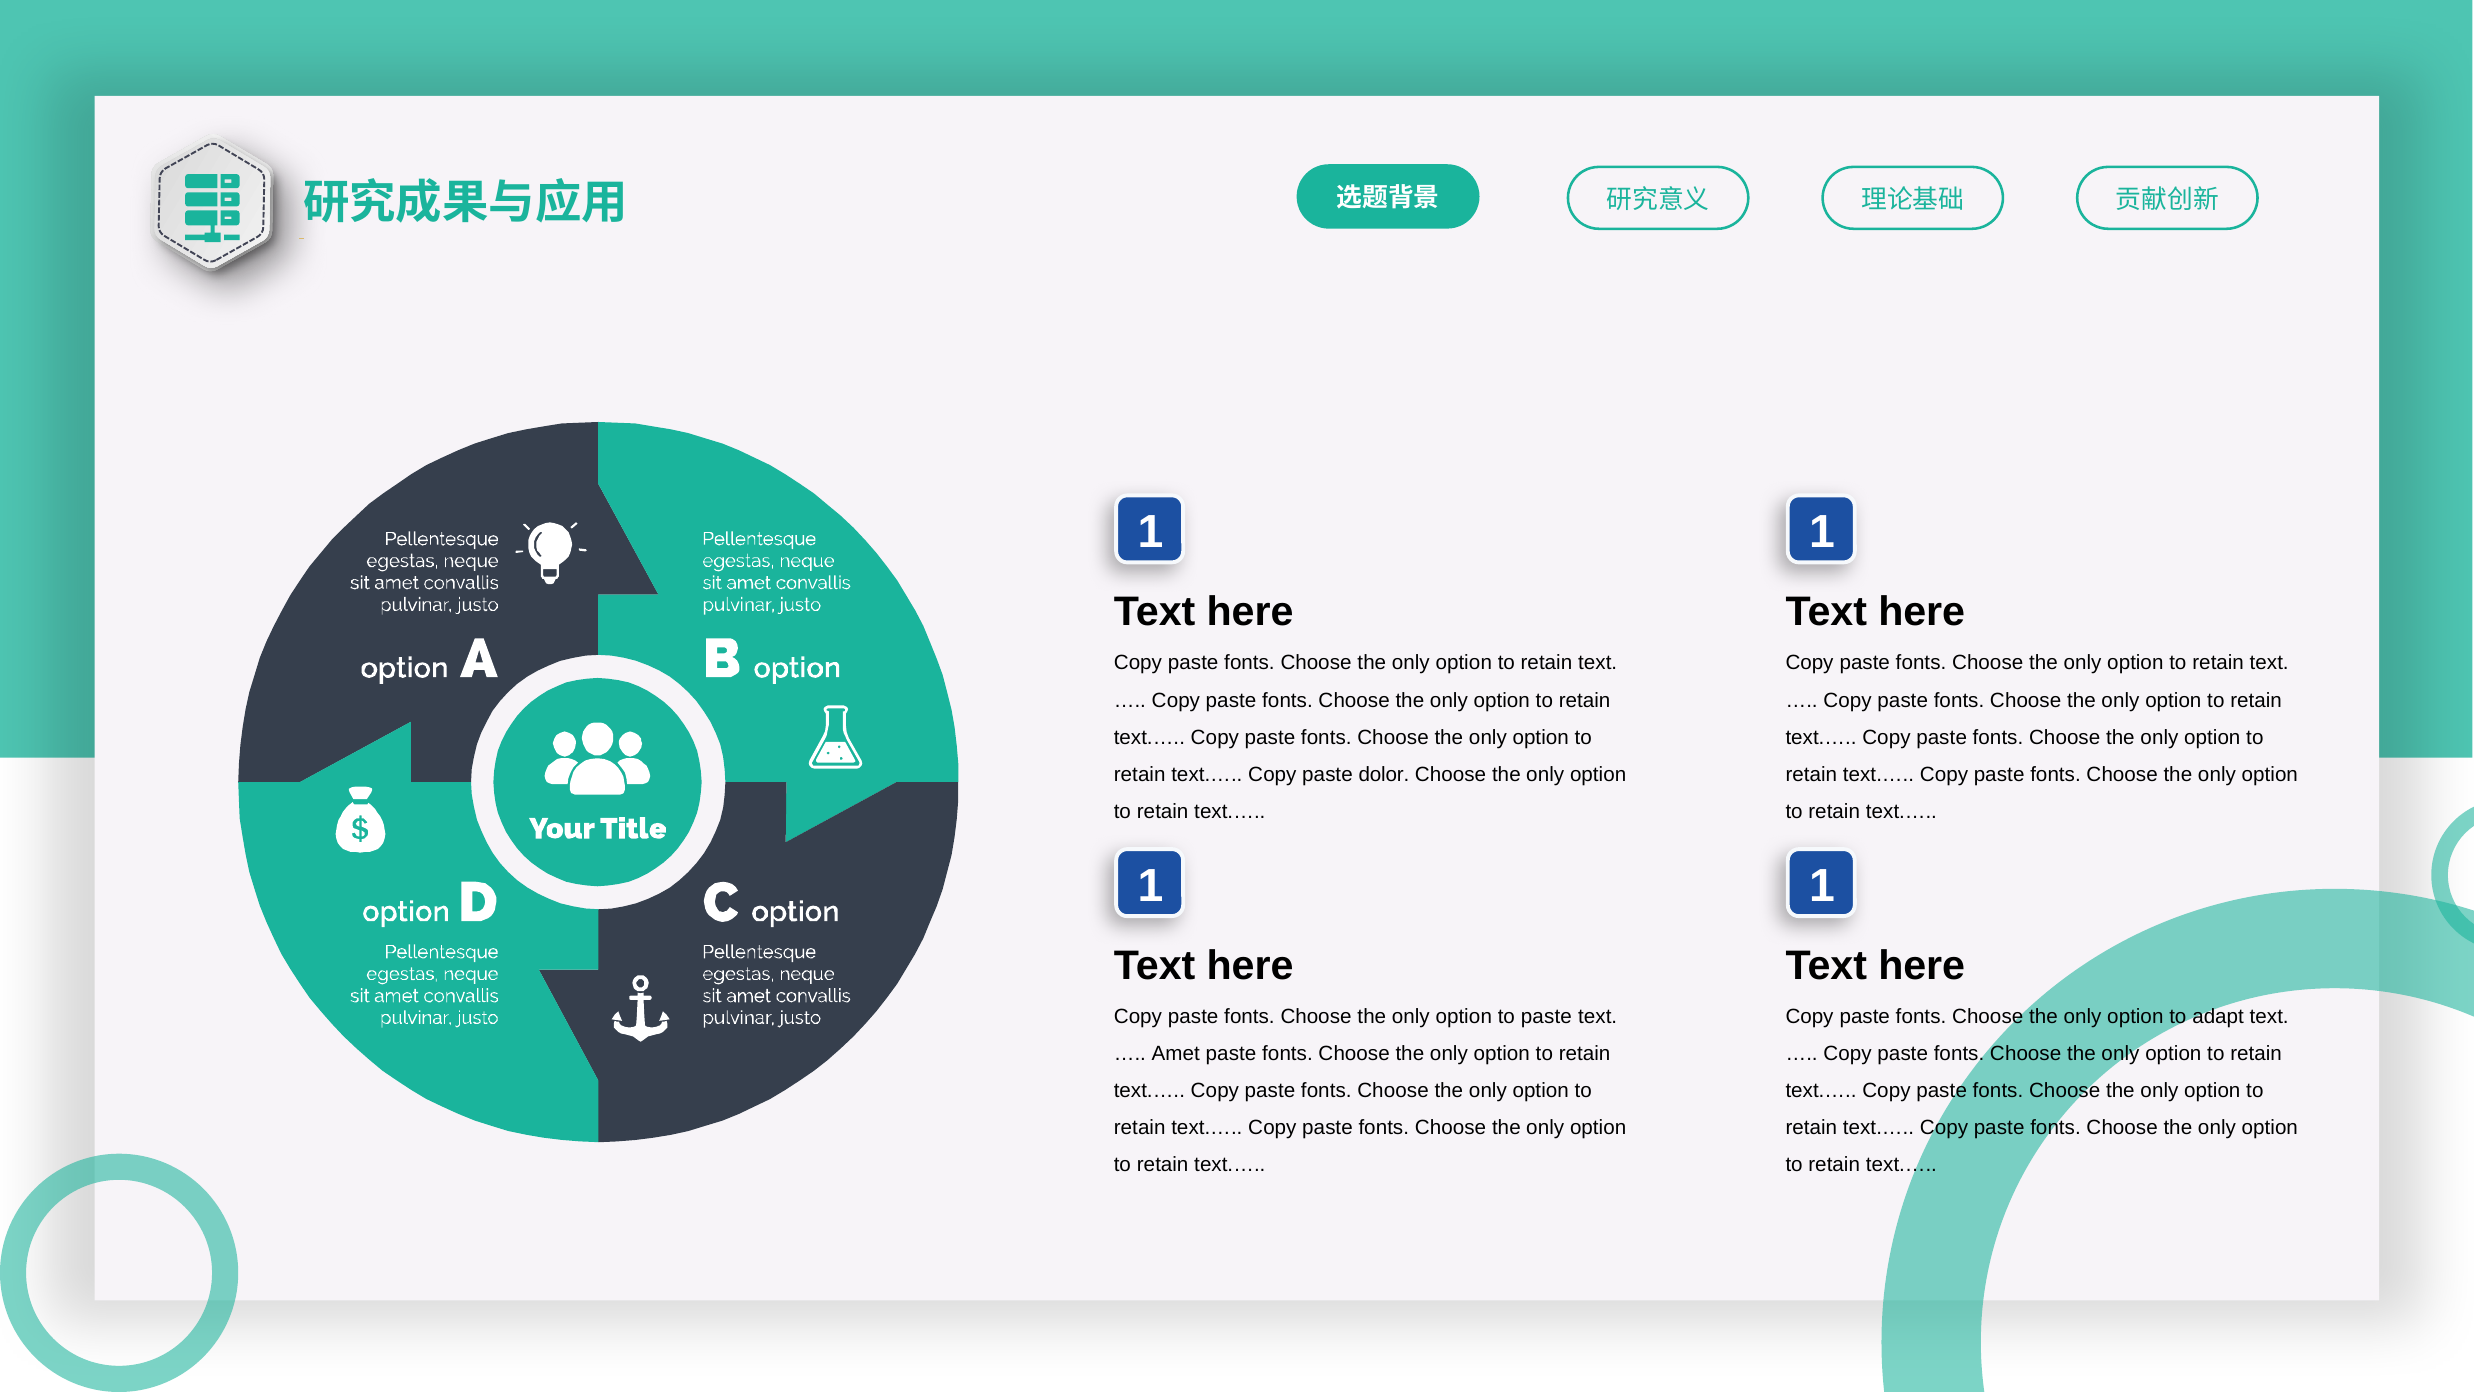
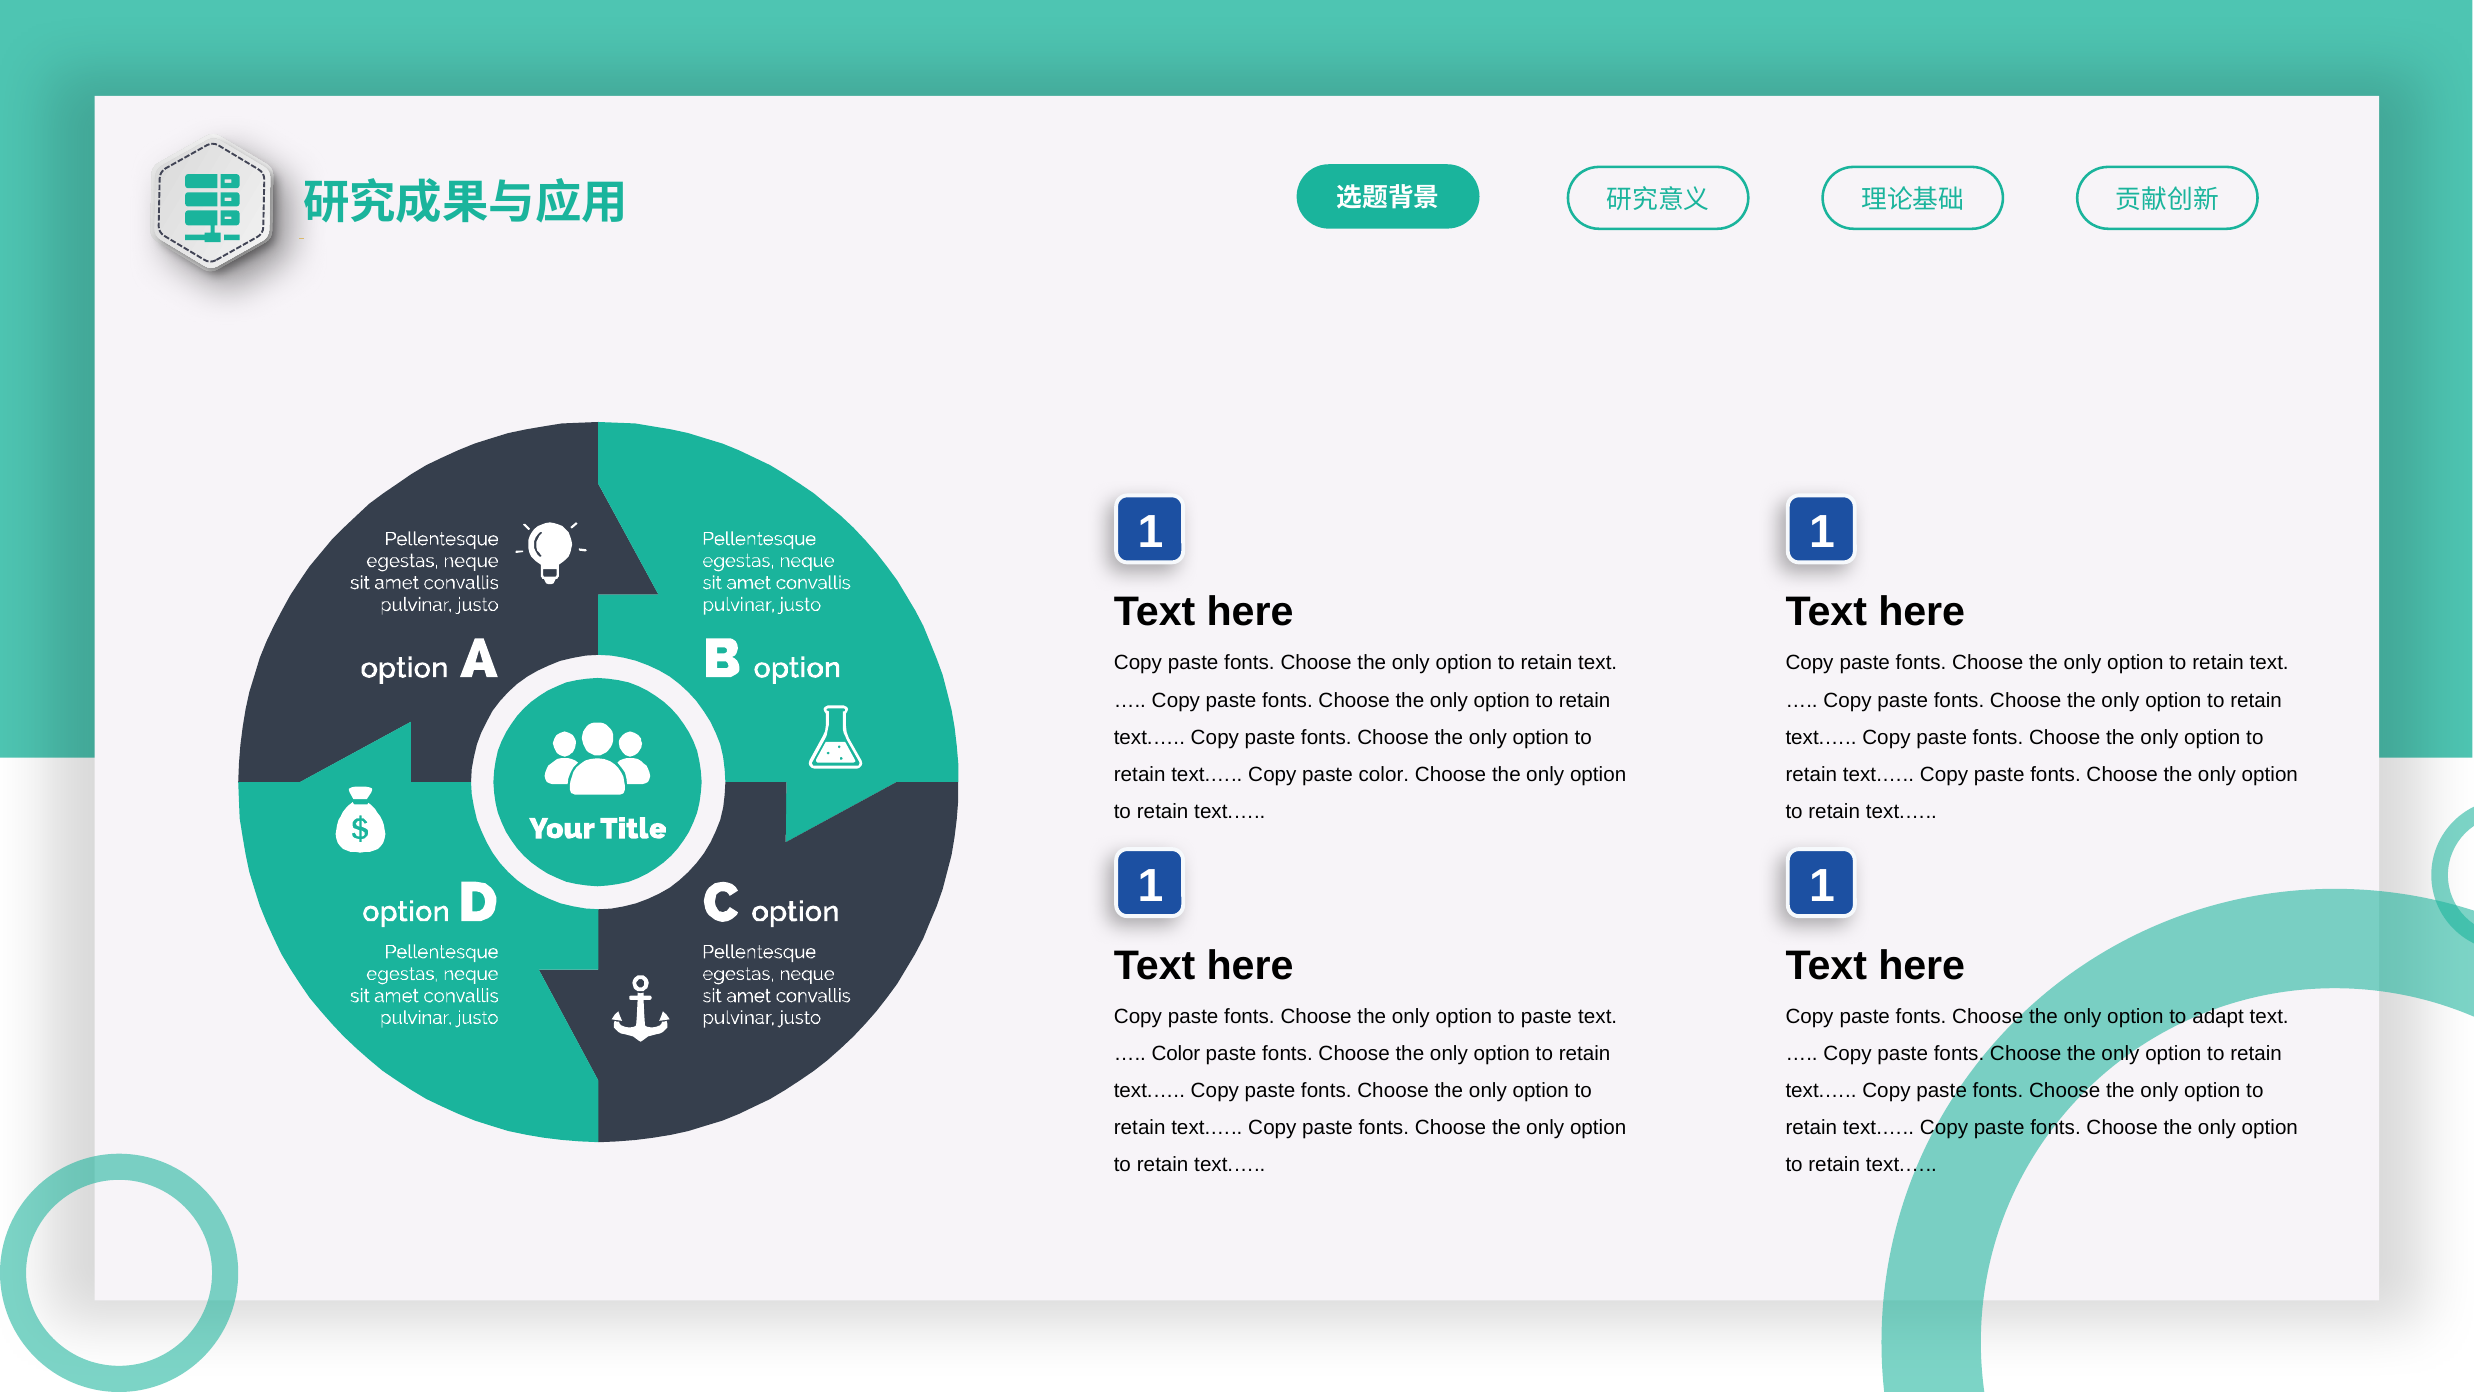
paste dolor: dolor -> color (1384, 774)
Amet: Amet -> Color (1176, 1054)
